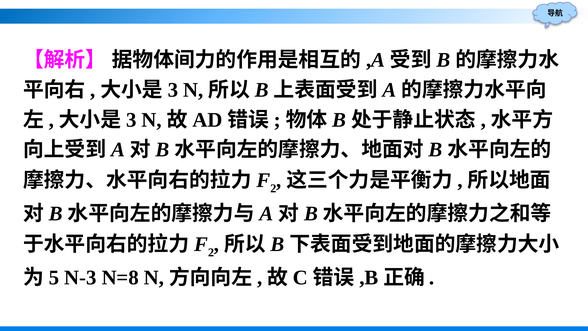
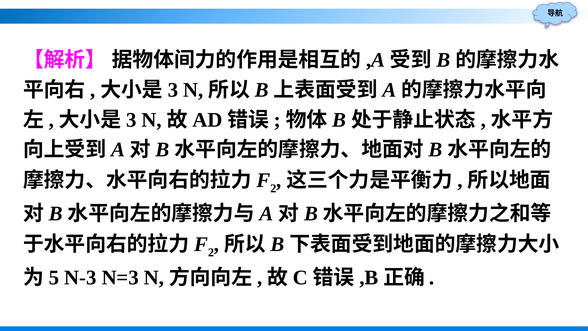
N=8: N=8 -> N=3 (120, 277)
